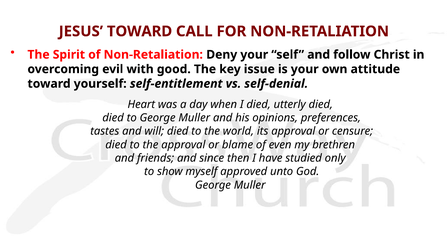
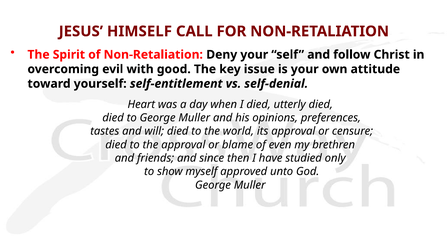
JESUS TOWARD: TOWARD -> HIMSELF (139, 31)
